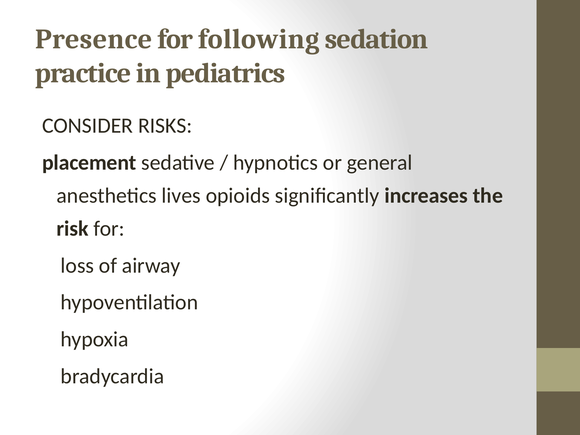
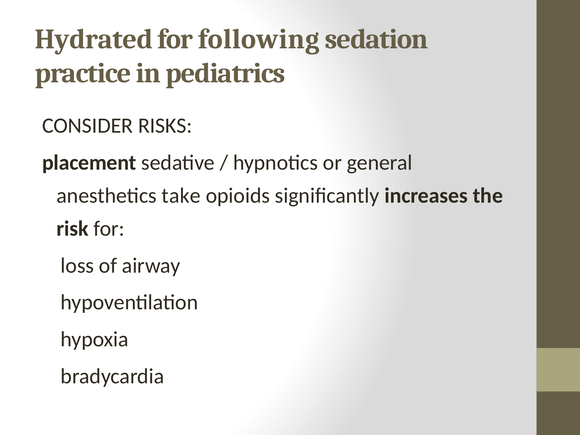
Presence: Presence -> Hydrated (94, 39)
lives: lives -> take (181, 196)
